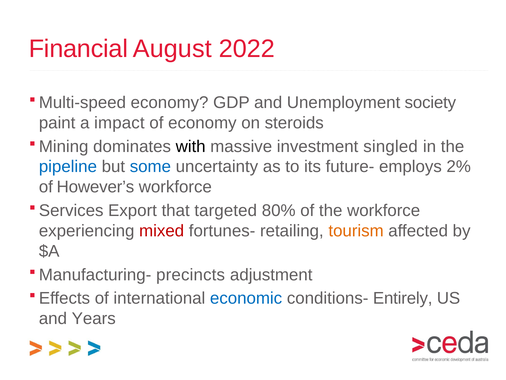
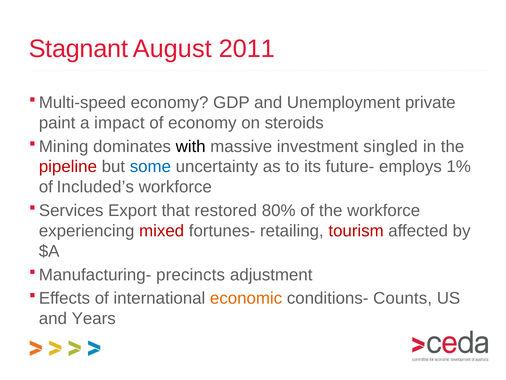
Financial: Financial -> Stagnant (78, 49)
2022: 2022 -> 2011 (247, 49)
society: society -> private (430, 102)
pipeline colour: blue -> red (68, 166)
2%: 2% -> 1% (459, 166)
However’s: However’s -> Included’s (95, 187)
targeted: targeted -> restored (226, 210)
tourism colour: orange -> red (356, 231)
economic colour: blue -> orange (246, 298)
Entirely: Entirely -> Counts (403, 298)
